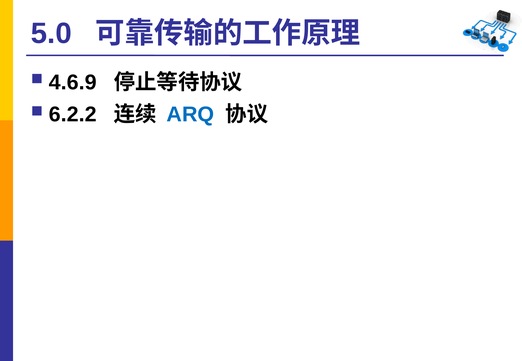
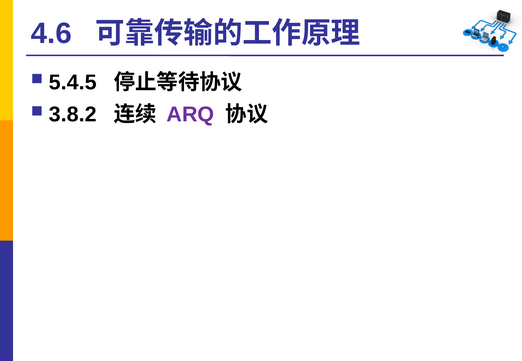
5.0: 5.0 -> 4.6 (51, 34)
4.6.9: 4.6.9 -> 5.4.5 (73, 82)
6.2.2: 6.2.2 -> 3.8.2 (73, 115)
ARQ colour: blue -> purple (190, 115)
